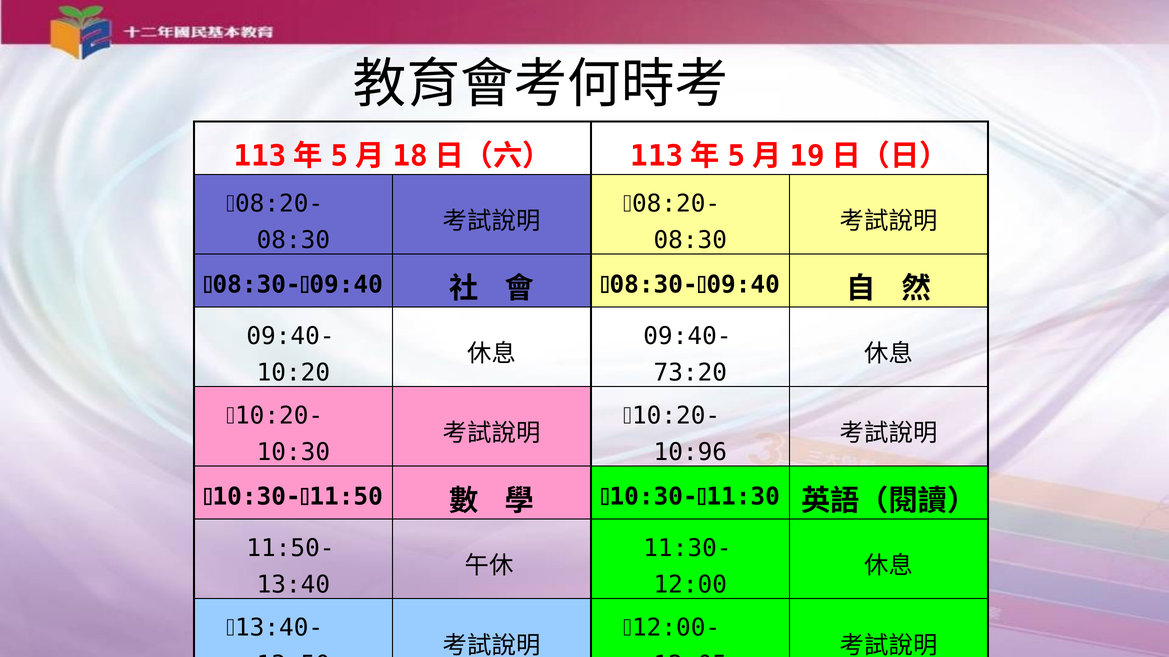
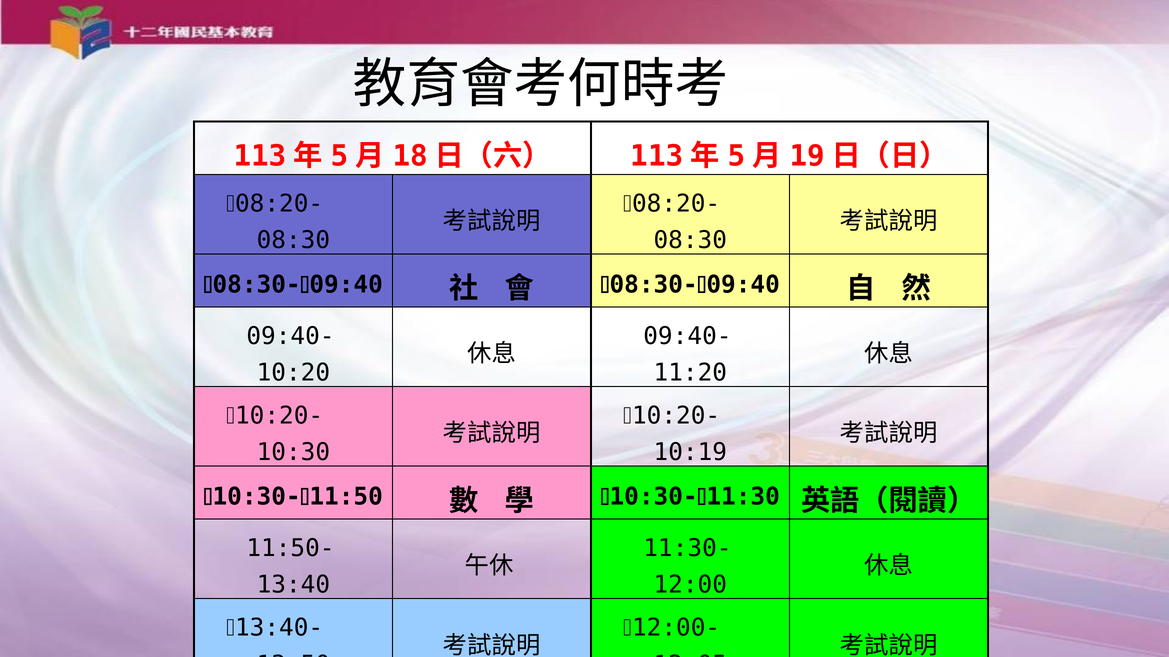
73:20: 73:20 -> 11:20 (690, 373)
10:96: 10:96 -> 10:19 (690, 453)
